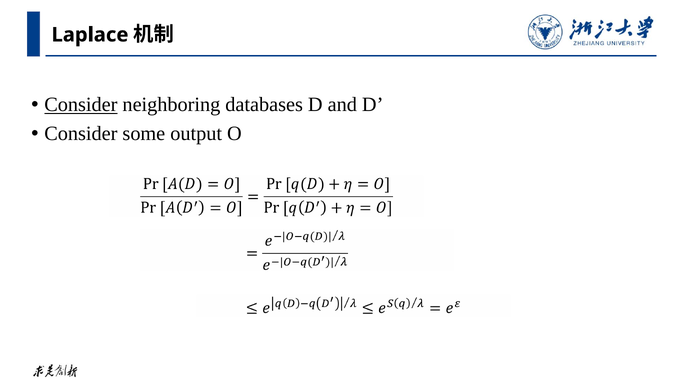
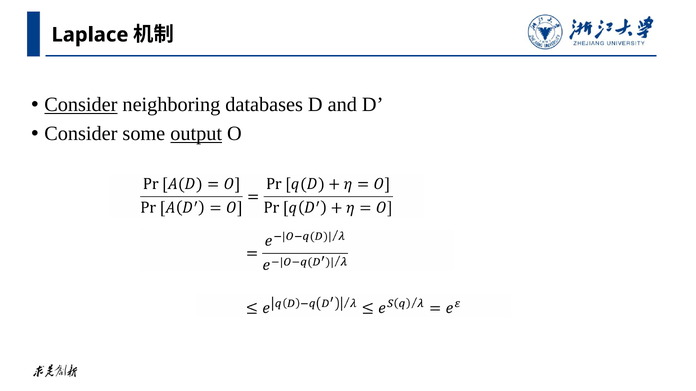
output underline: none -> present (196, 134)
